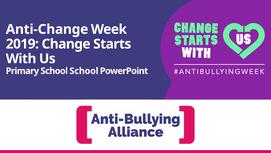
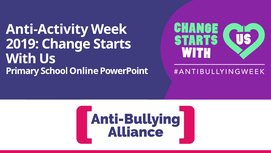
Anti-Change: Anti-Change -> Anti-Activity (47, 29)
School School: School -> Online (84, 71)
